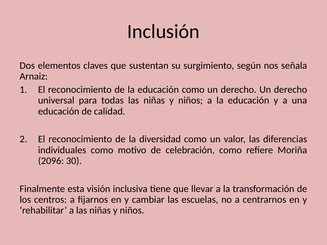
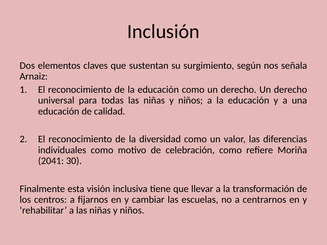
2096: 2096 -> 2041 (51, 161)
